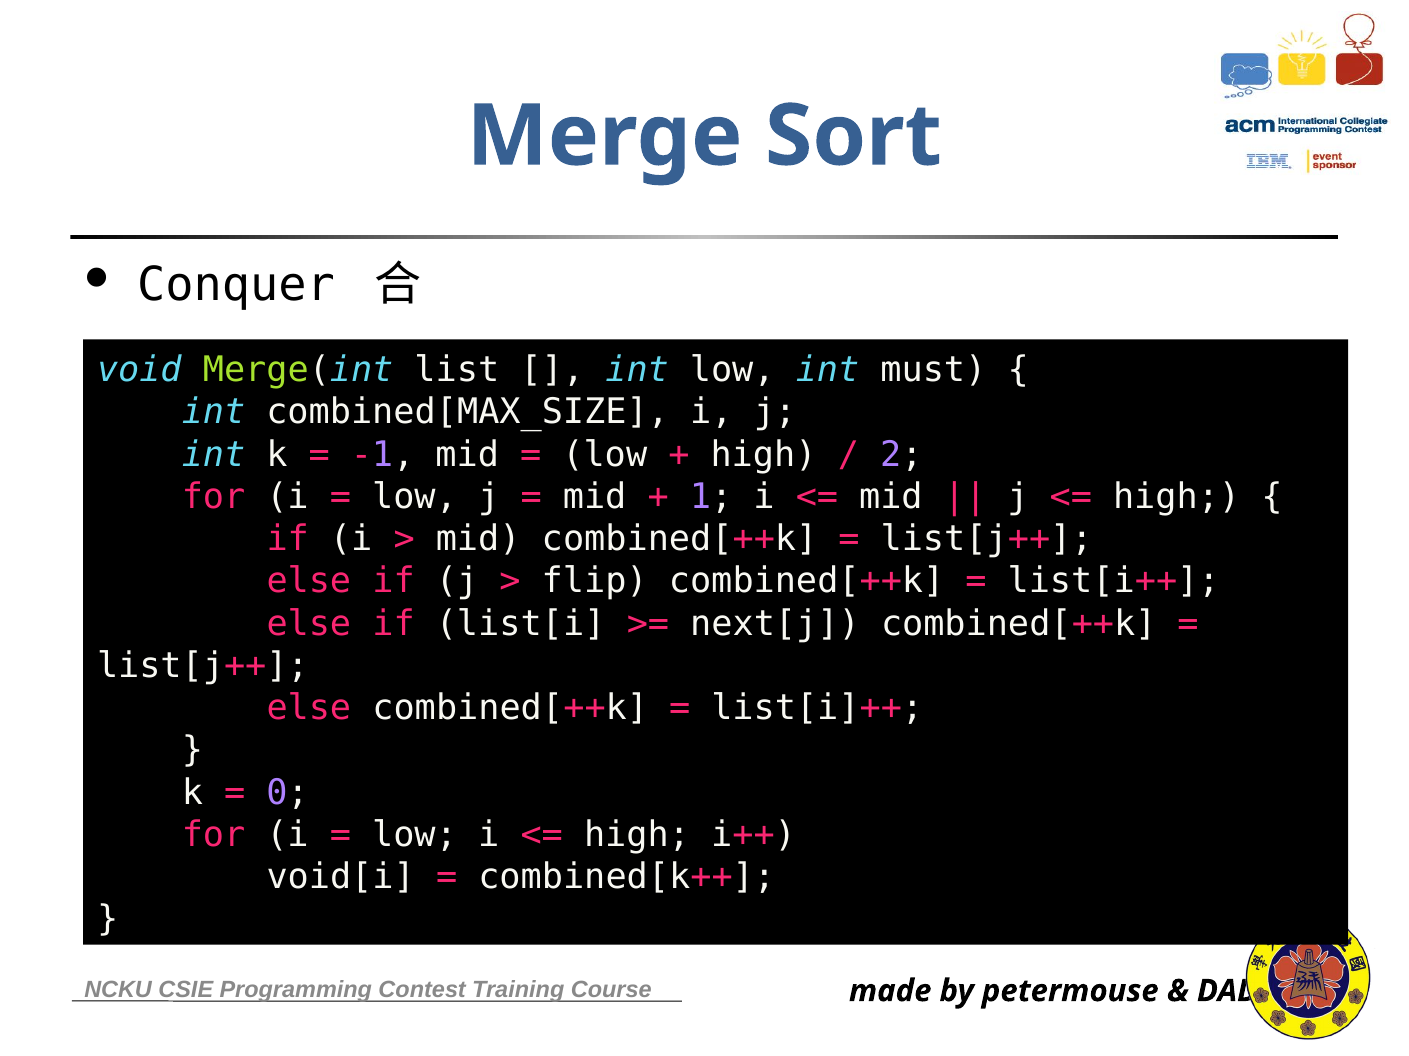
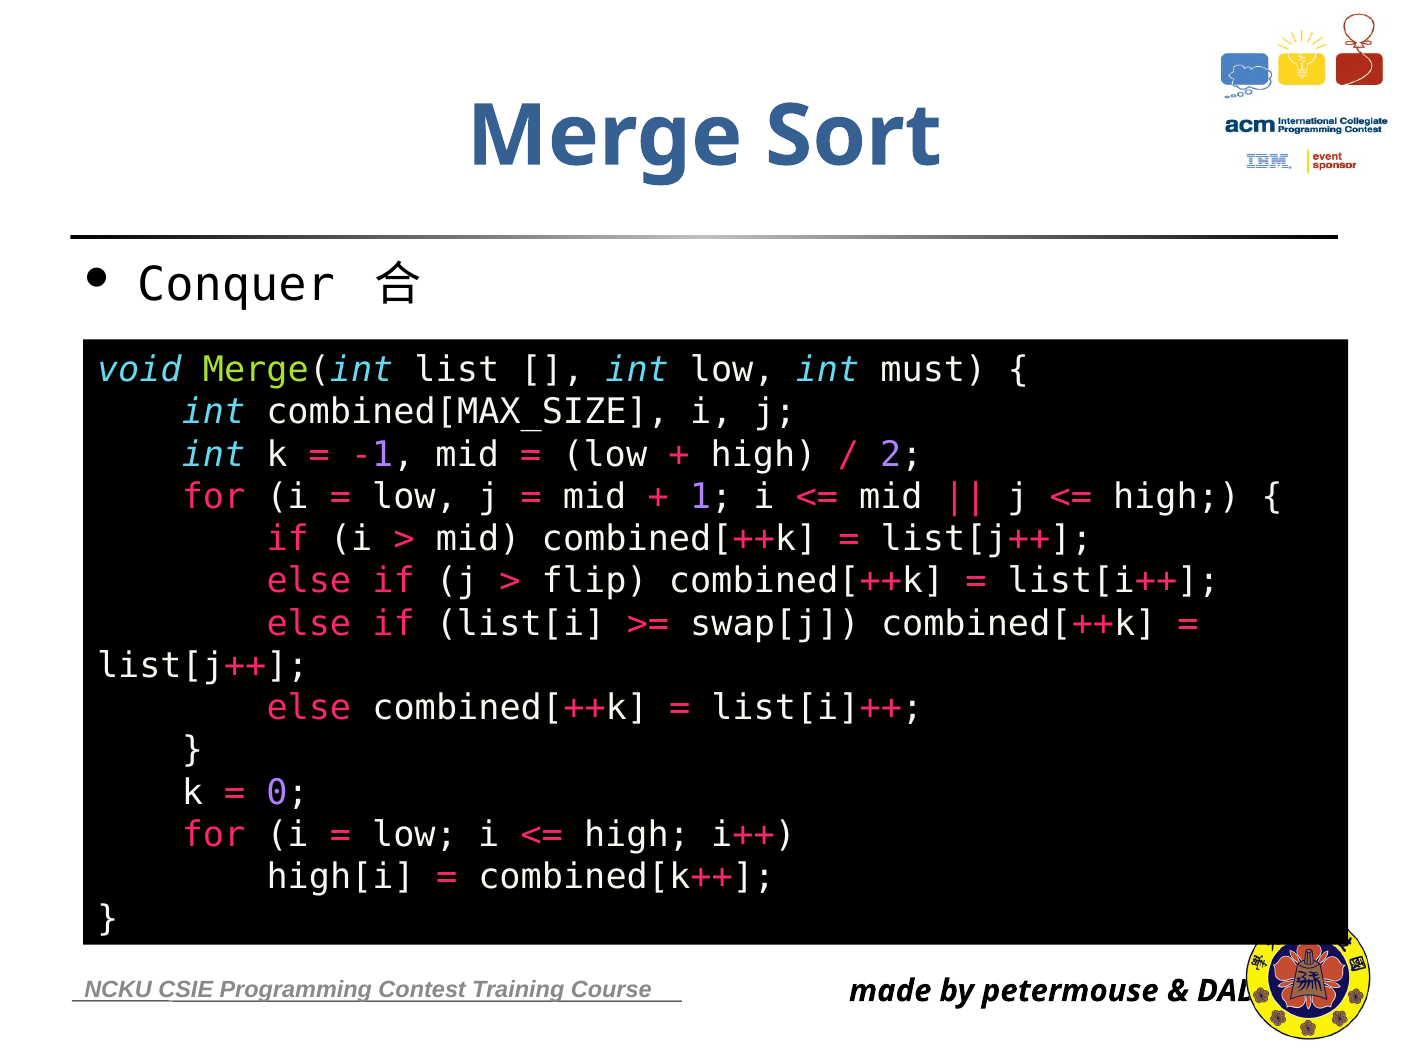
next[j: next[j -> swap[j (775, 624)
void[i: void[i -> high[i (341, 877)
